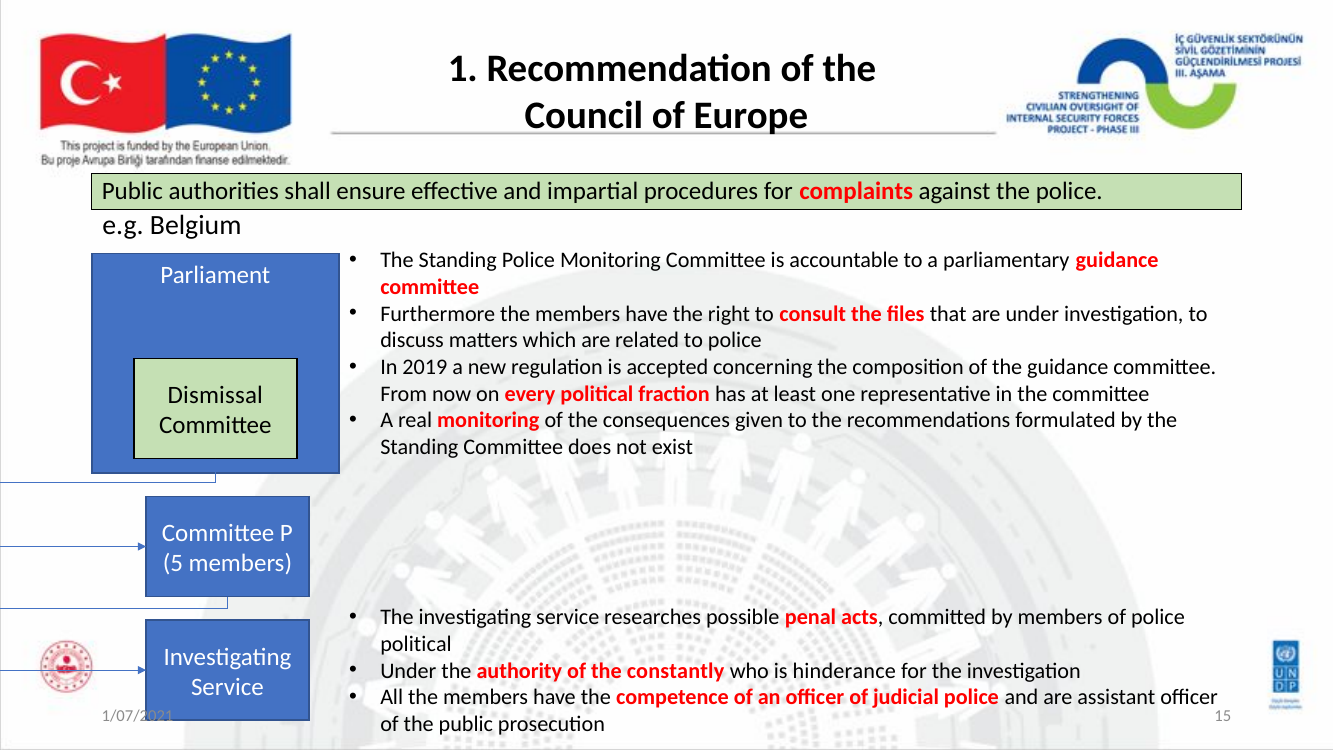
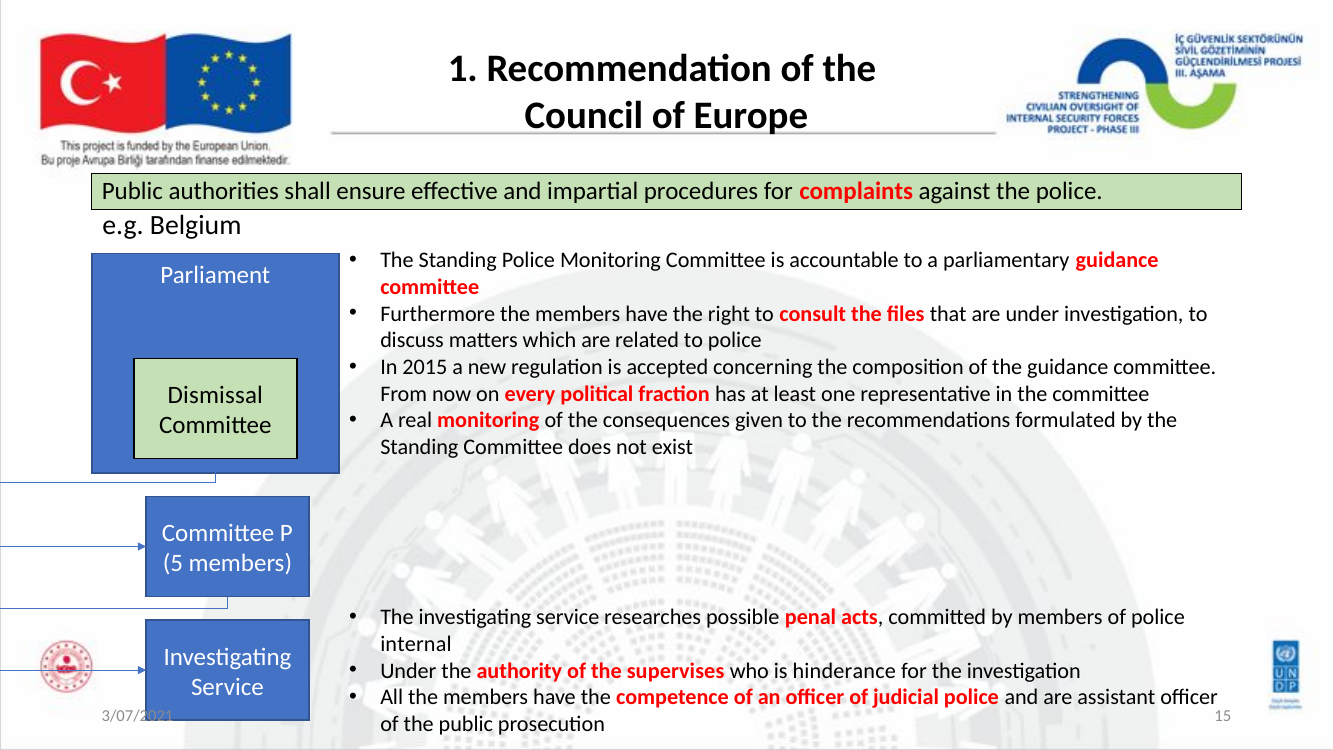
2019: 2019 -> 2015 (425, 367)
political: political -> internal (416, 644)
constantly: constantly -> supervises (676, 671)
1/07/2021: 1/07/2021 -> 3/07/2021 (138, 716)
